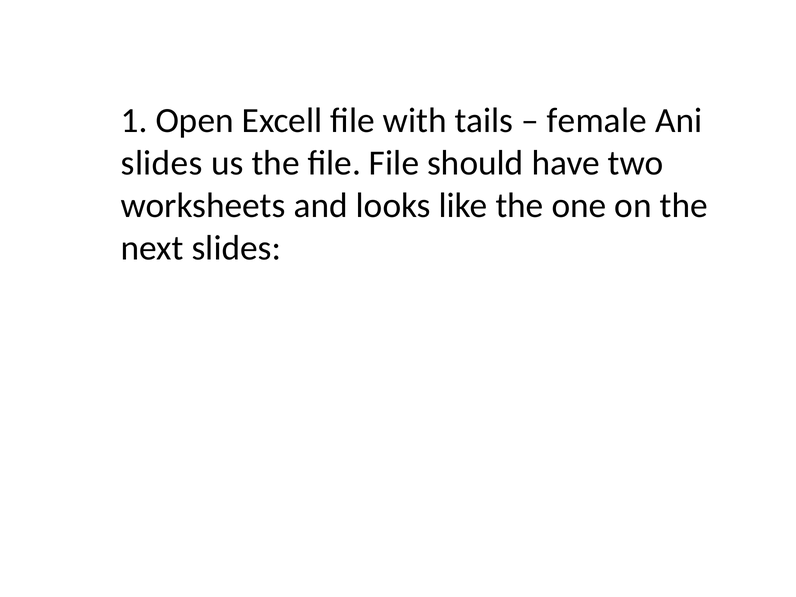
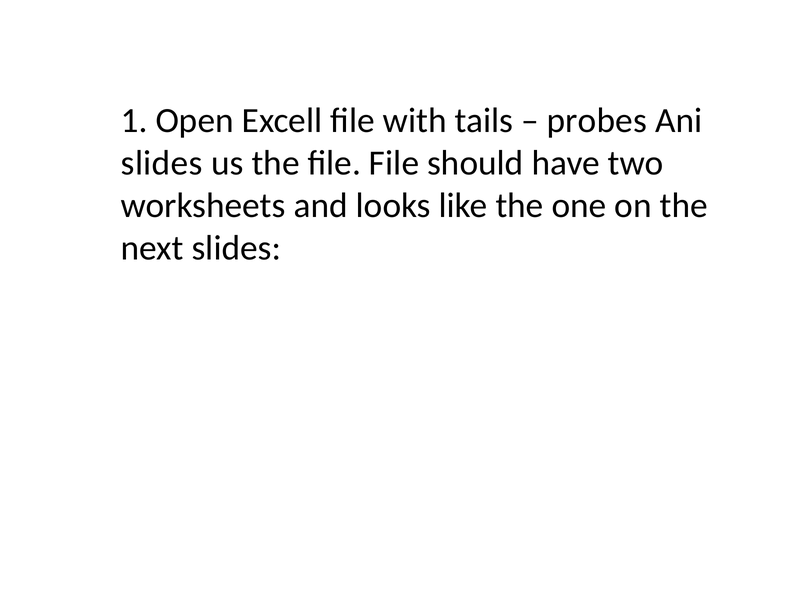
female: female -> probes (597, 121)
